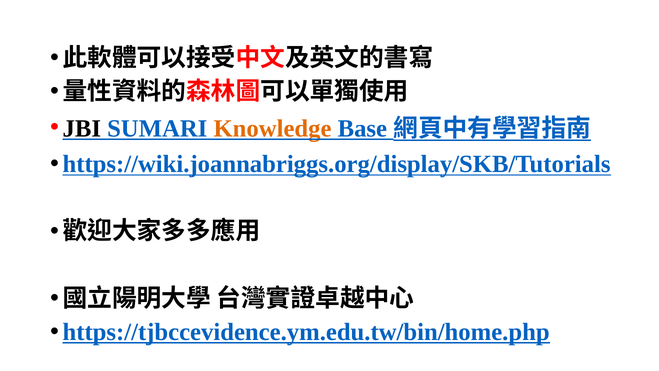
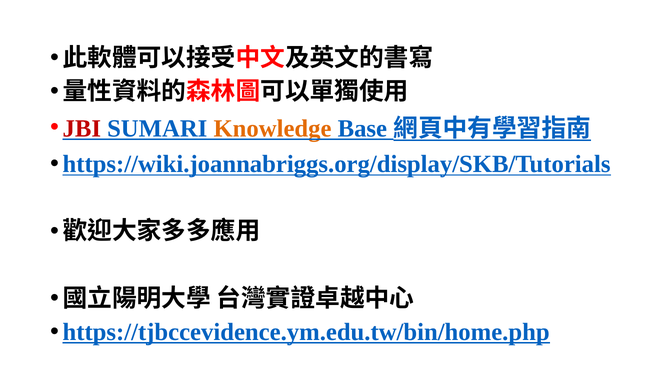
JBI colour: black -> red (82, 128)
